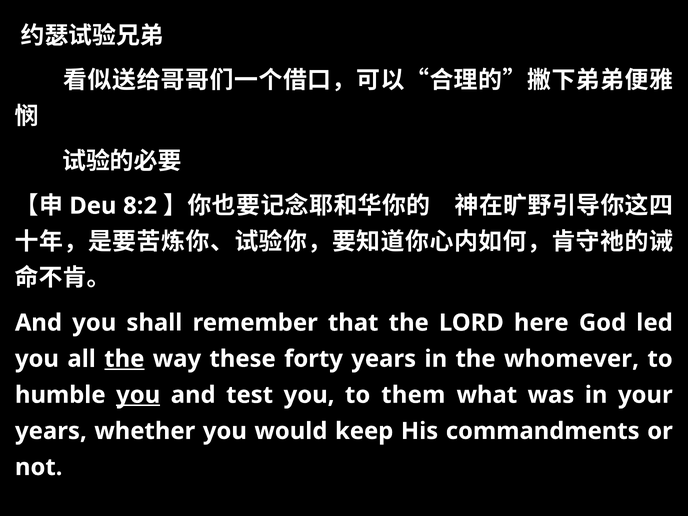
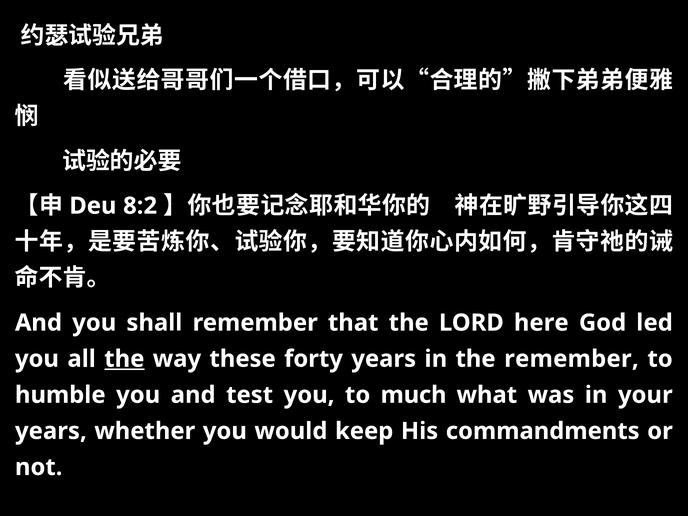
the whomever: whomever -> remember (571, 359)
you underline: present -> none (138, 395)
them: them -> much (414, 395)
